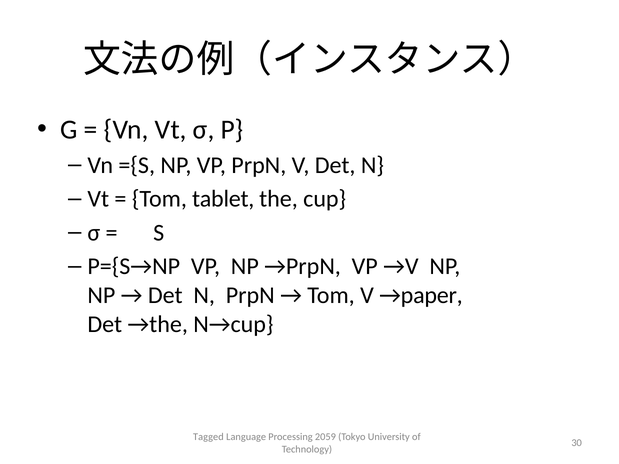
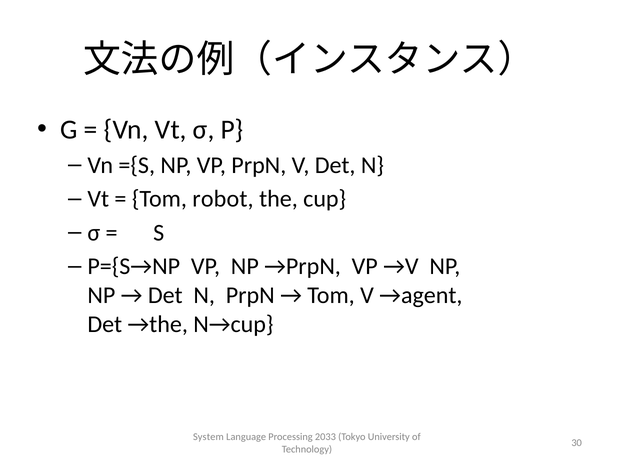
tablet: tablet -> robot (223, 199)
→paper: →paper -> →agent (421, 295)
Tagged: Tagged -> System (208, 437)
2059: 2059 -> 2033 (325, 437)
